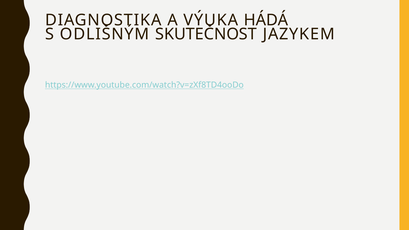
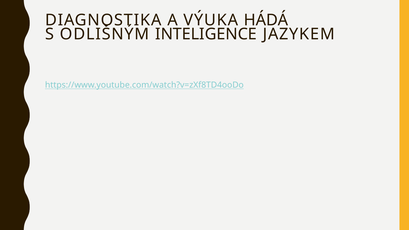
SKUTEČNOST: SKUTEČNOST -> INTELIGENCE (206, 34)
